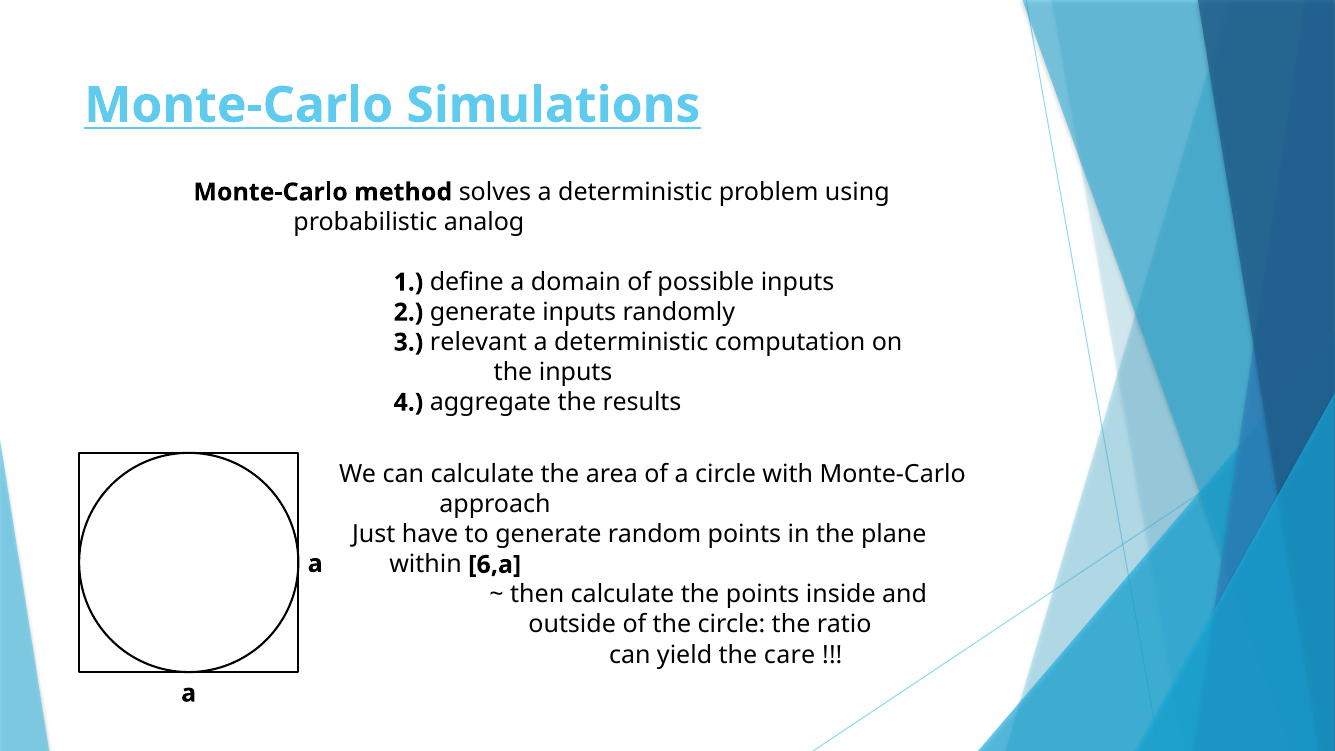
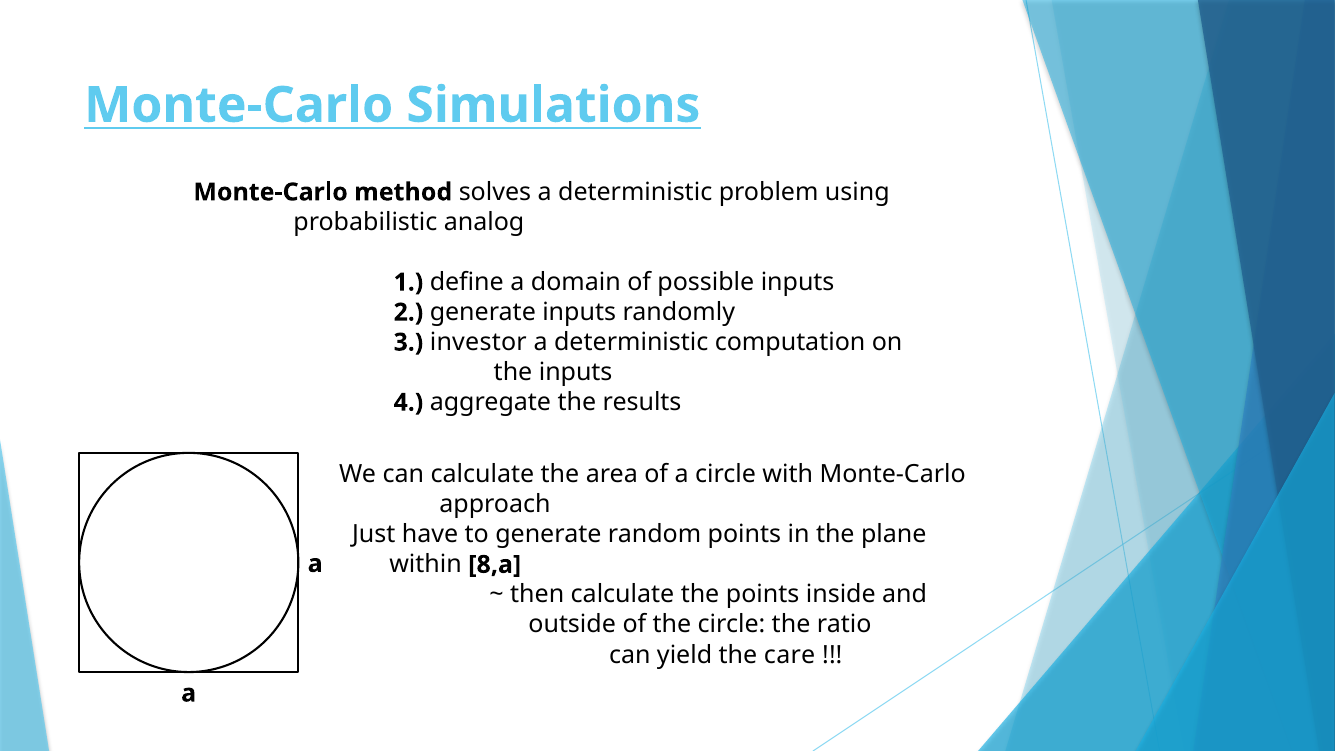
relevant: relevant -> investor (478, 342)
6,a: 6,a -> 8,a (495, 565)
